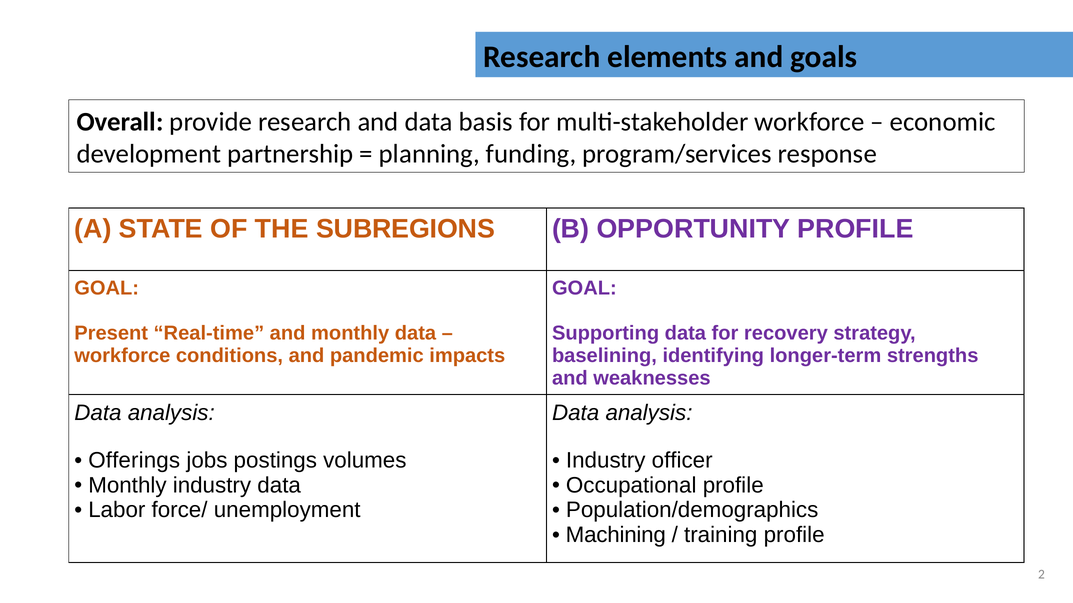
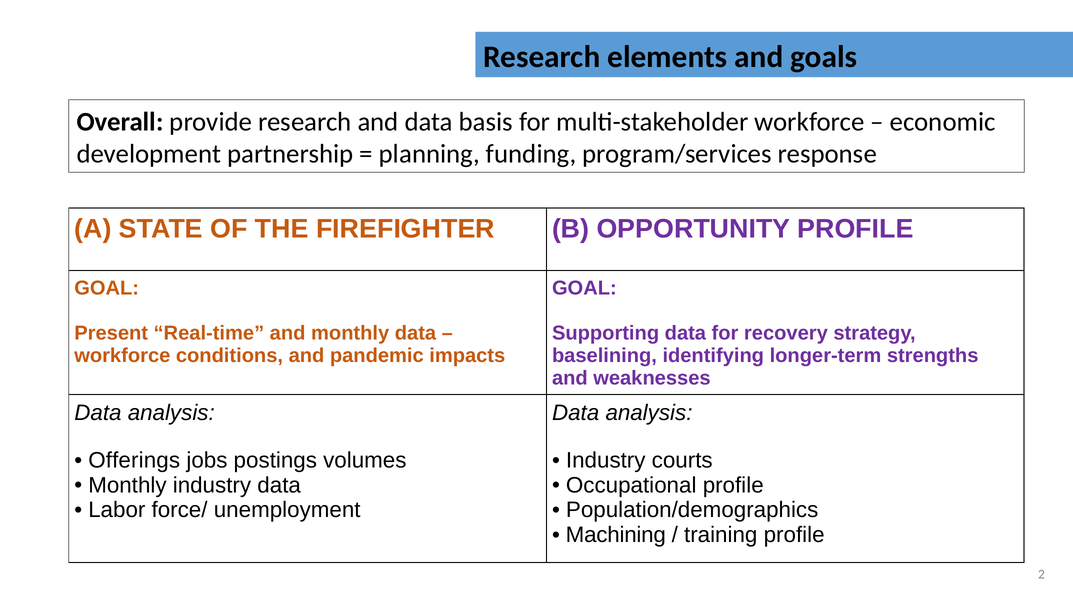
SUBREGIONS: SUBREGIONS -> FIREFIGHTER (405, 229)
officer: officer -> courts (682, 461)
